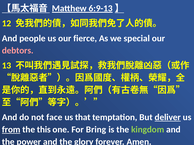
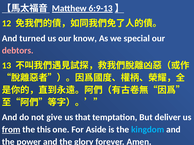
people: people -> turned (32, 38)
fierce: fierce -> know (85, 38)
face: face -> give (54, 118)
deliver underline: present -> none (168, 118)
Bring: Bring -> Aside (96, 130)
kingdom colour: light green -> light blue (148, 130)
